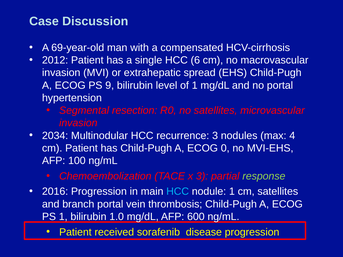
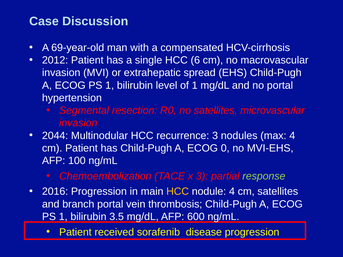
9: 9 -> 1 (110, 85)
2034: 2034 -> 2044 (55, 136)
HCC colour: light blue -> yellow (178, 192)
nodule 1: 1 -> 4 (232, 192)
1.0: 1.0 -> 3.5 (117, 217)
